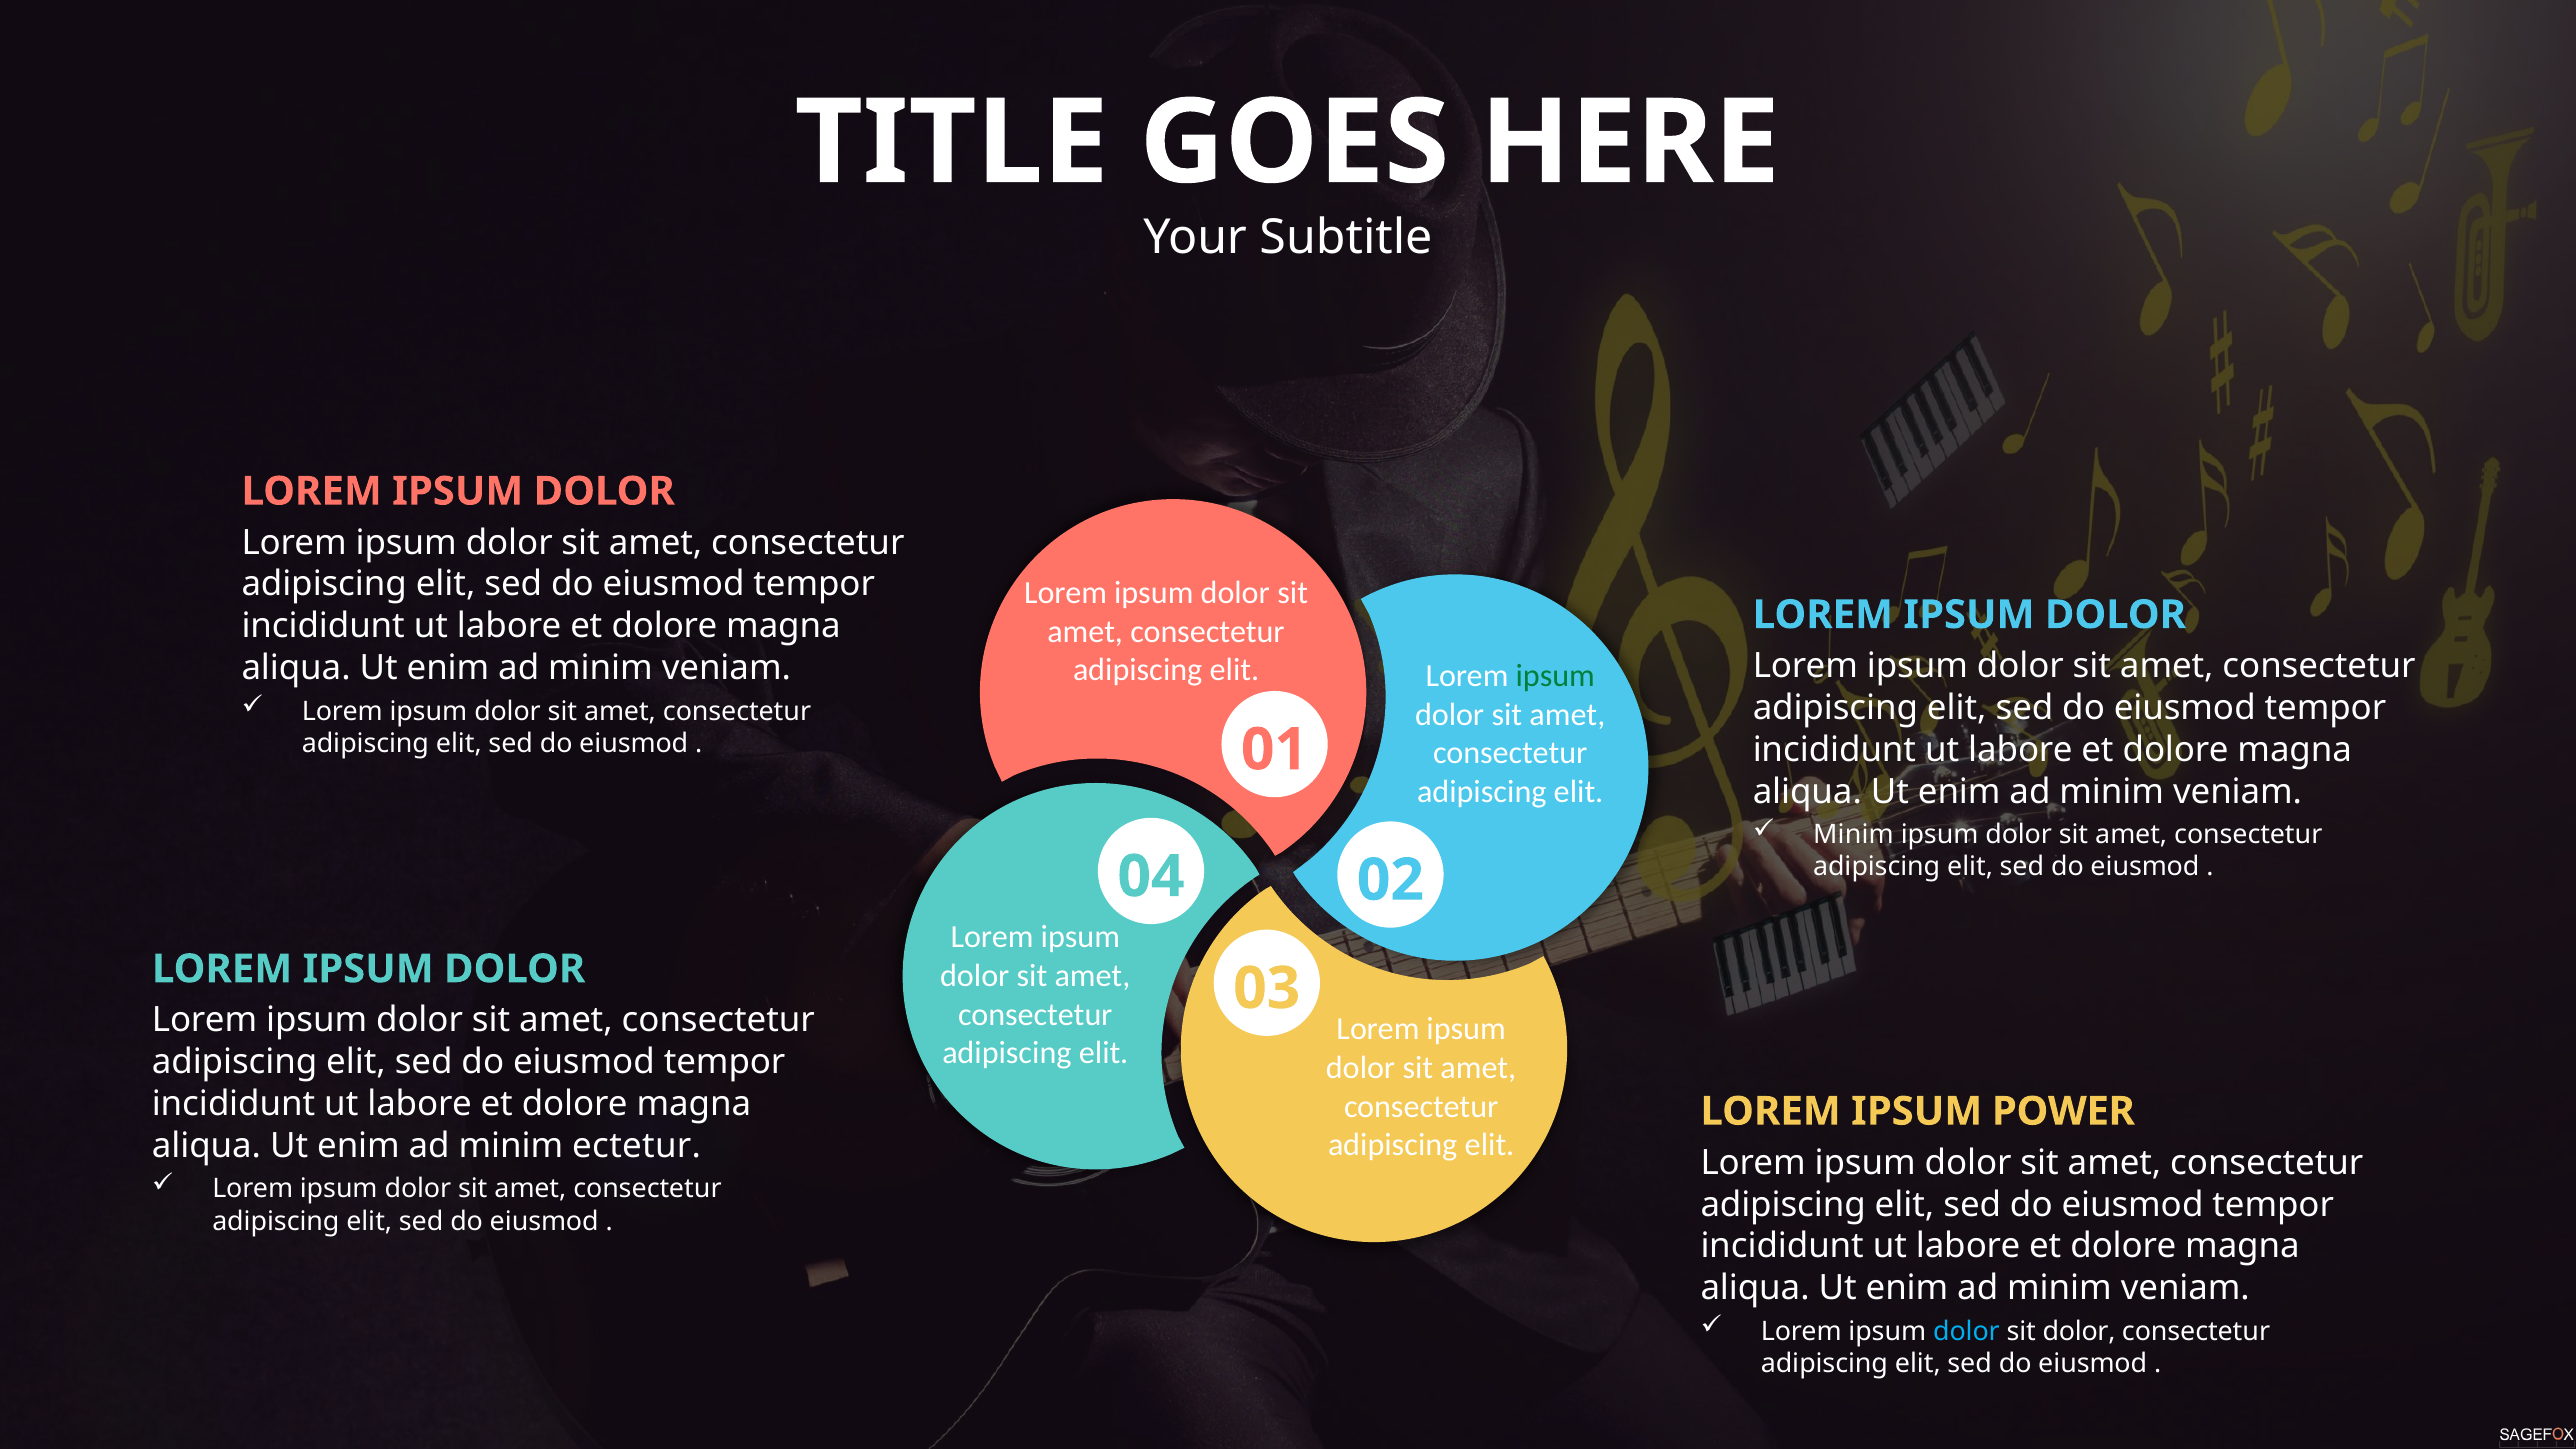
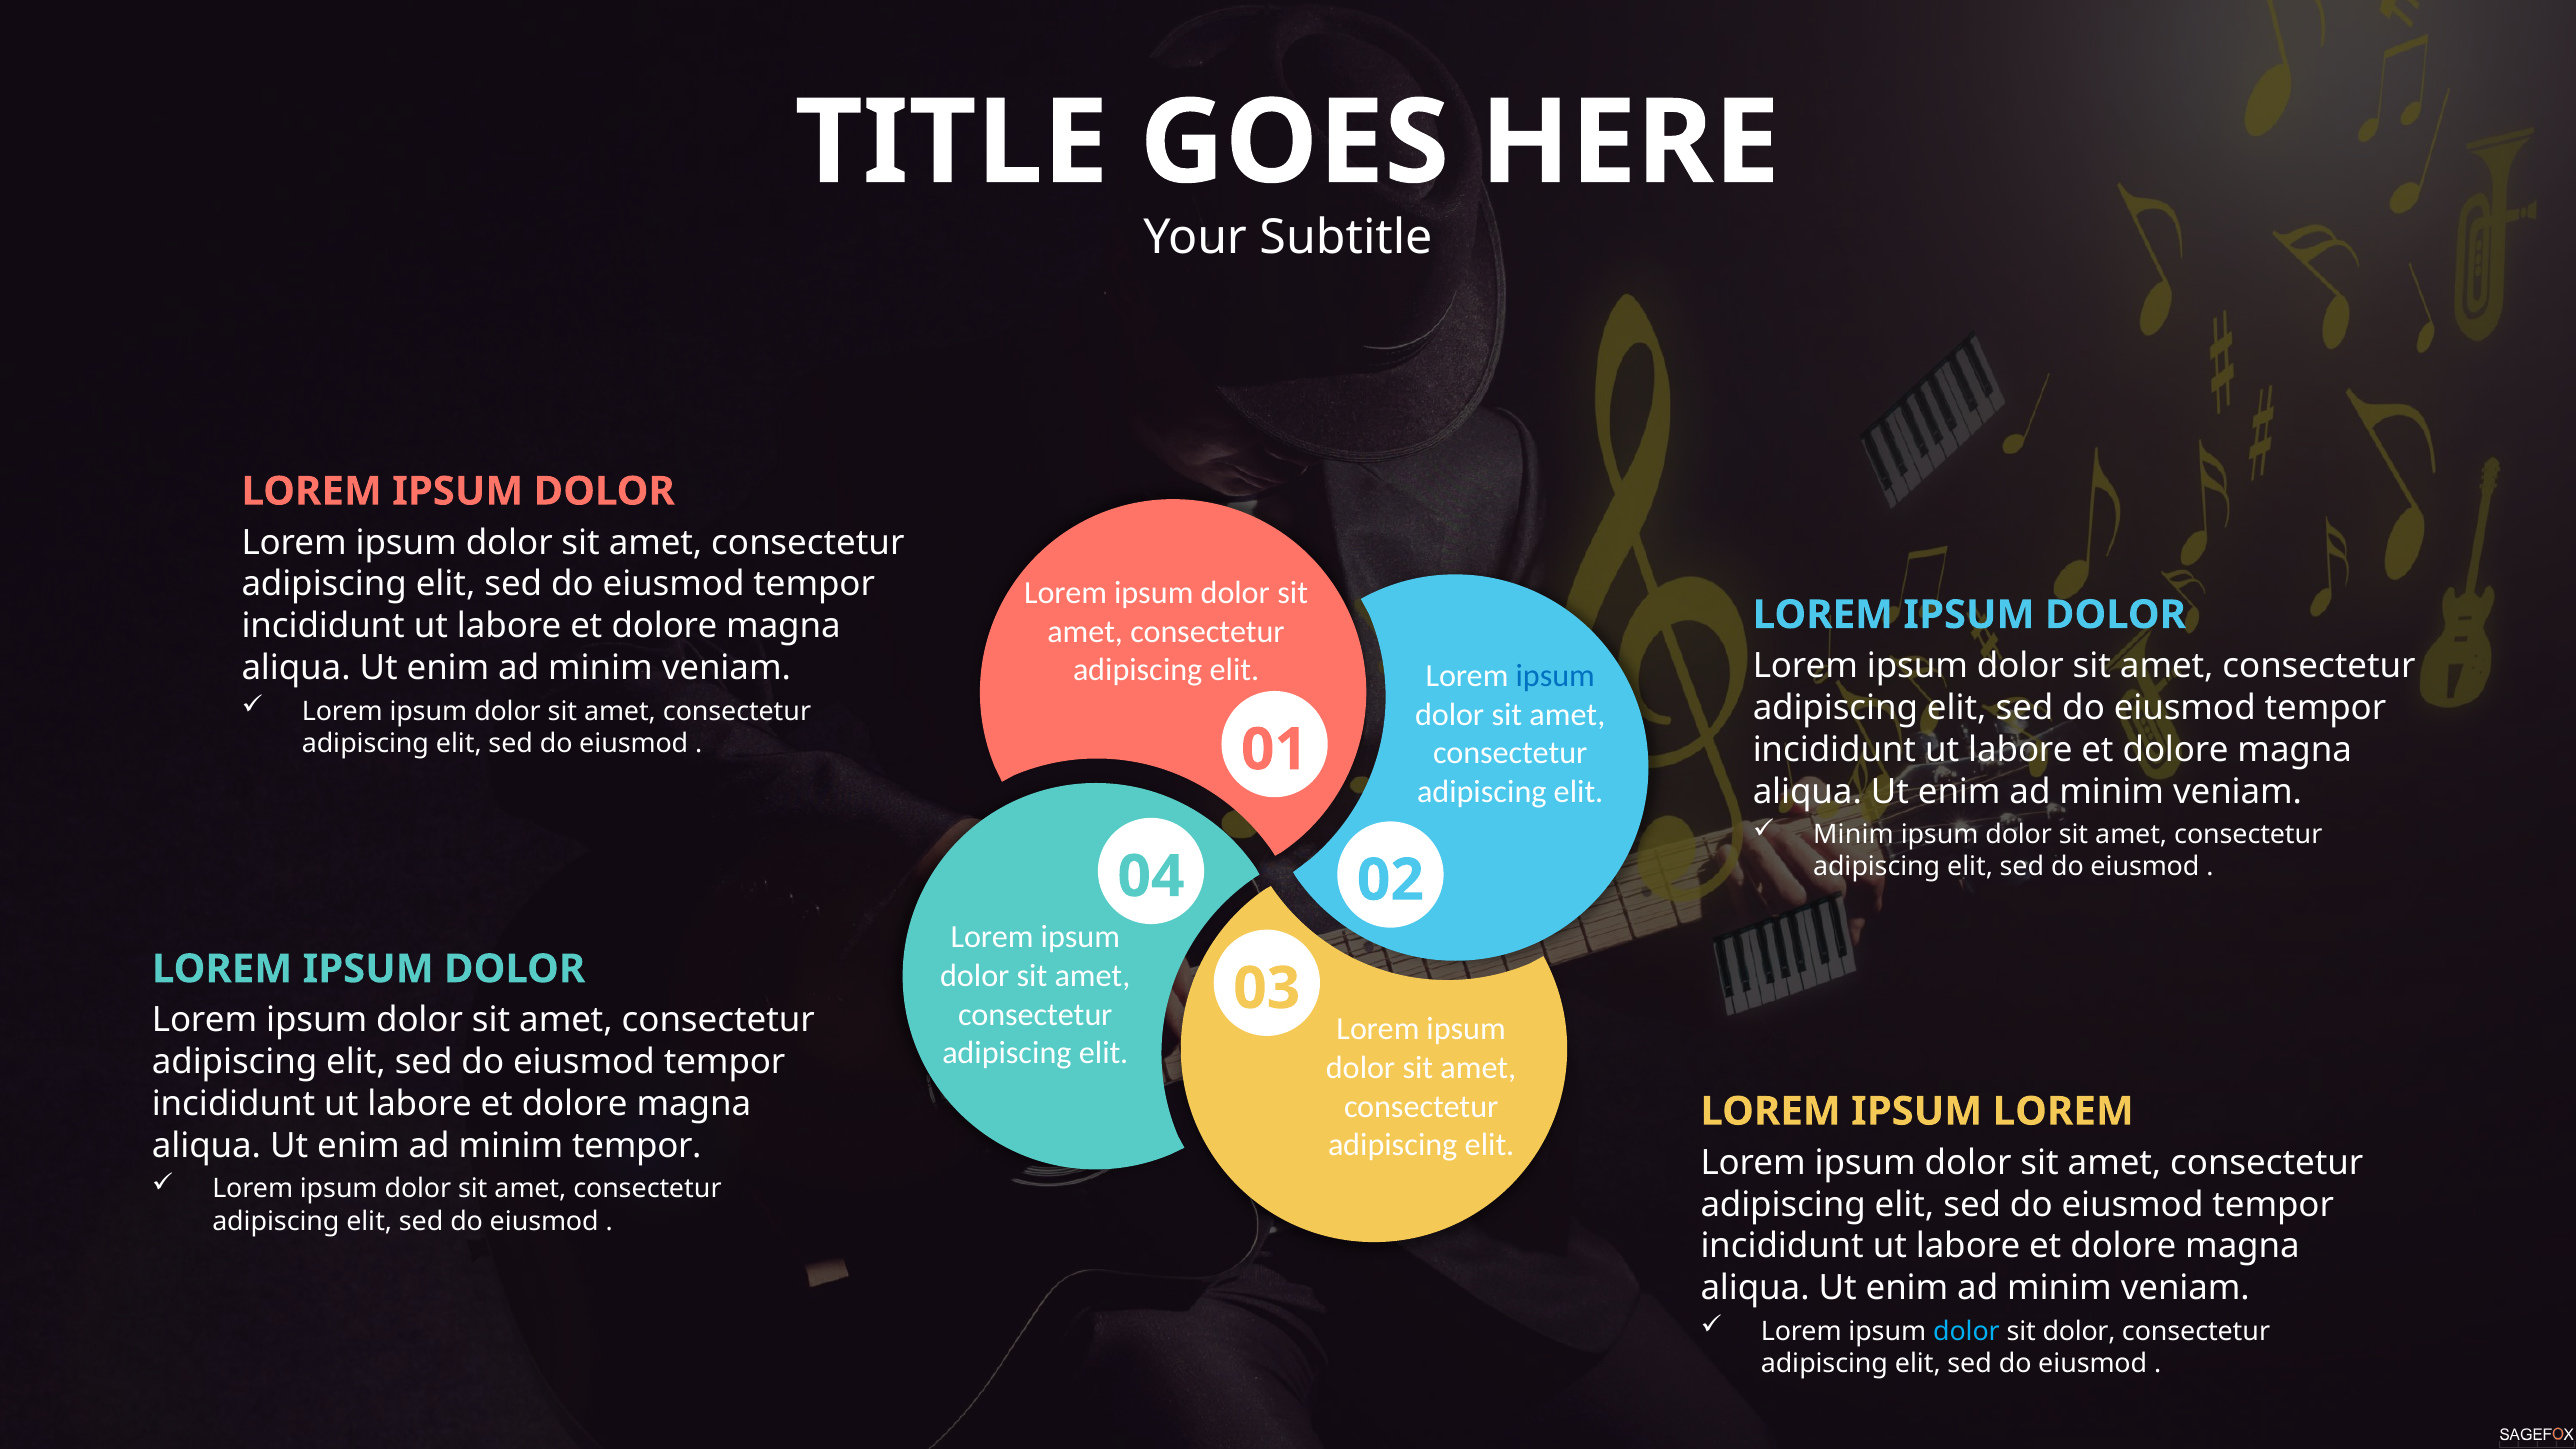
ipsum colour: green -> blue (1555, 676)
IPSUM POWER: POWER -> LOREM (2063, 1111)
minim ectetur: ectetur -> tempor (637, 1146)
